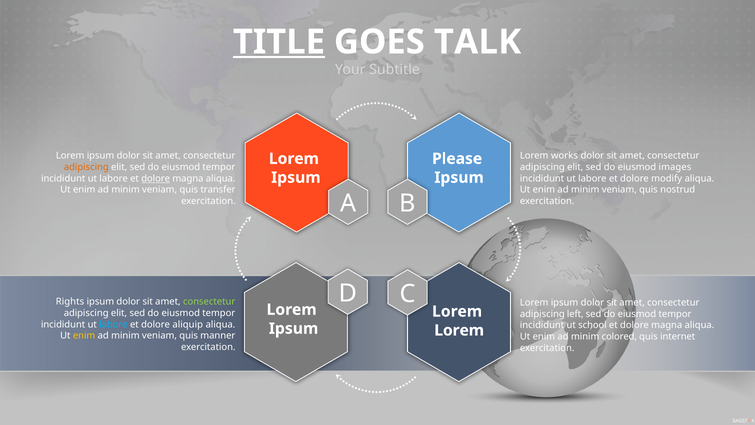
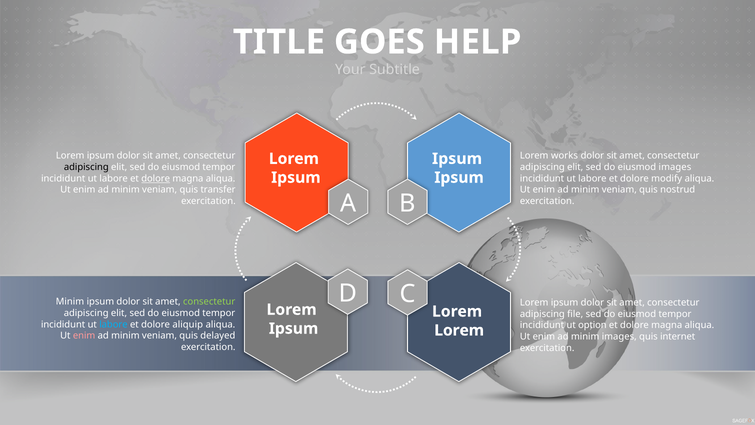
TITLE underline: present -> none (279, 42)
TALK: TALK -> HELP (478, 42)
Please: Please -> Ipsum (457, 159)
adipiscing colour: orange -> black (86, 167)
Rights: Rights -> Minim (70, 302)
left: left -> file (575, 314)
school: school -> option (592, 325)
enim colour: yellow -> pink (84, 336)
manner: manner -> delayed (218, 336)
minim colored: colored -> images (619, 336)
